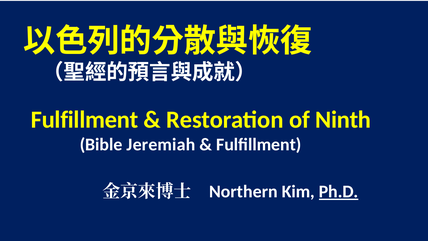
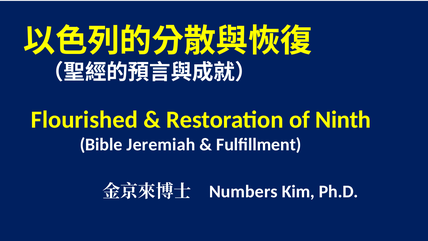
Fulfillment: Fulfillment -> Flourished (84, 119)
Northern: Northern -> Numbers (243, 192)
Ph.D underline: present -> none (339, 192)
